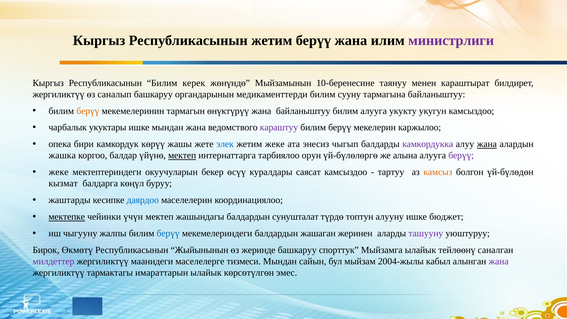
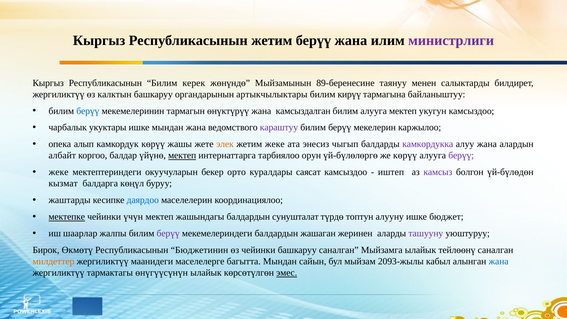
10-беренесине: 10-беренесине -> 89-беренесине (345, 83)
караштырат: караштырат -> салыктарды (465, 83)
саналып: саналып -> калктын (115, 94)
медикаменттерди: медикаменттерди -> артыкчылыктары (272, 94)
сууну: сууну -> кирүү (349, 94)
берүү colour: orange -> blue (88, 111)
жана байланыштуу: байланыштуу -> камсыздалган (303, 111)
алууга укукту: укукту -> мектеп (403, 111)
бири: бири -> алып (84, 144)
элек colour: blue -> orange (225, 144)
жана underline: present -> none (487, 144)
жашка: жашка -> албайт (62, 156)
же алына: алына -> көрүү (405, 156)
өсүү: өсүү -> орто (237, 172)
тартуу: тартуу -> иштеп (391, 172)
камсыз colour: orange -> purple (438, 172)
чыгууну: чыгууну -> шаарлар (80, 233)
берүү colour: blue -> purple (168, 233)
Жыйынынын: Жыйынынын -> Бюджетинин (199, 250)
өз жеринде: жеринде -> чейинки (258, 250)
башкаруу спорттук: спорттук -> саналган (339, 250)
милдеттер colour: purple -> orange (53, 261)
тизмеси: тизмеси -> багытта (244, 261)
2004-жылы: 2004-жылы -> 2093-жылы (401, 261)
жана colour: purple -> blue (499, 261)
имараттарын: имараттарын -> өнүгүүсүнүн (162, 273)
эмес underline: none -> present (287, 273)
